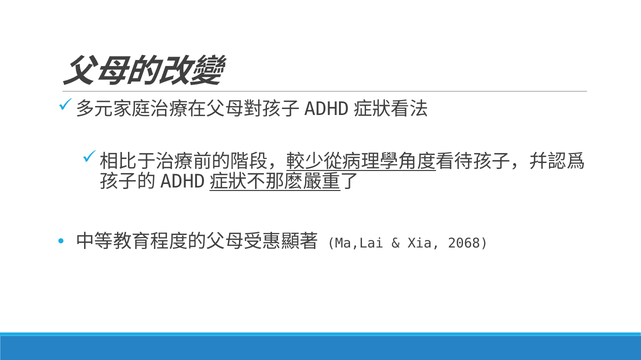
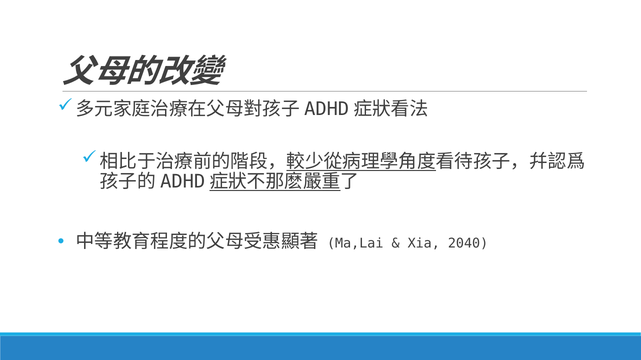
2068: 2068 -> 2040 (468, 244)
